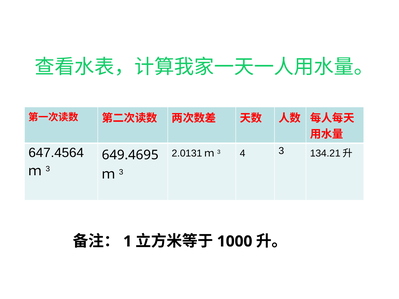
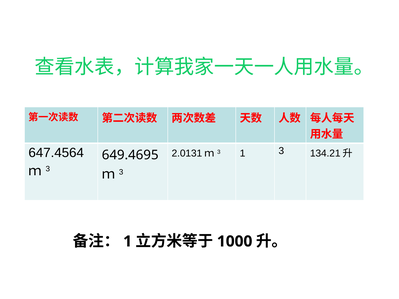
3 4: 4 -> 1 (243, 154)
